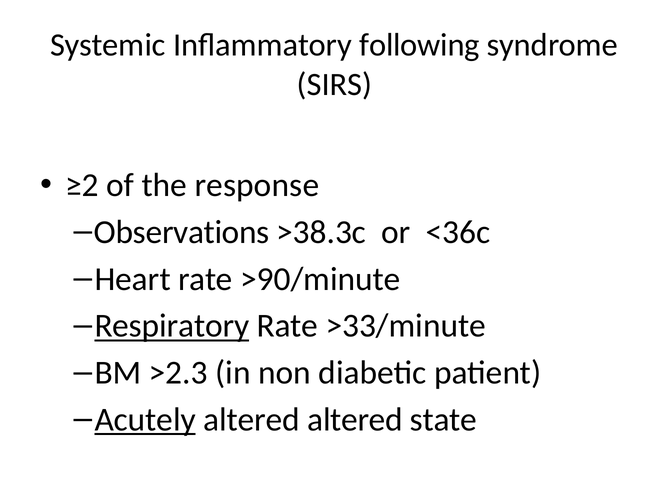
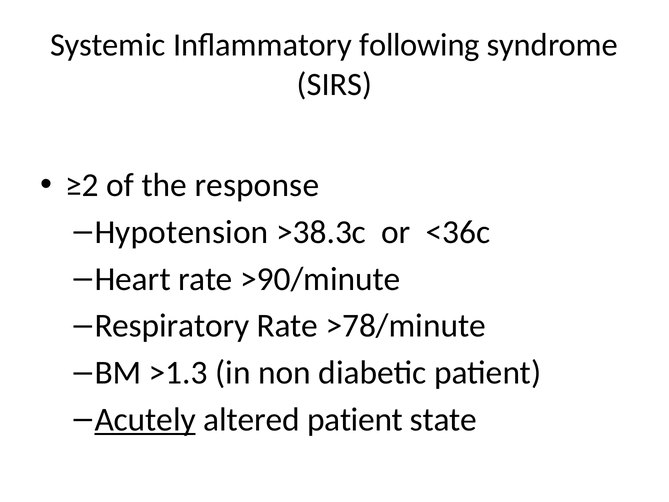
Observations: Observations -> Hypotension (181, 232)
Respiratory underline: present -> none (172, 326)
>33/minute: >33/minute -> >78/minute (406, 326)
>2.3: >2.3 -> >1.3 (178, 373)
altered altered: altered -> patient (355, 419)
